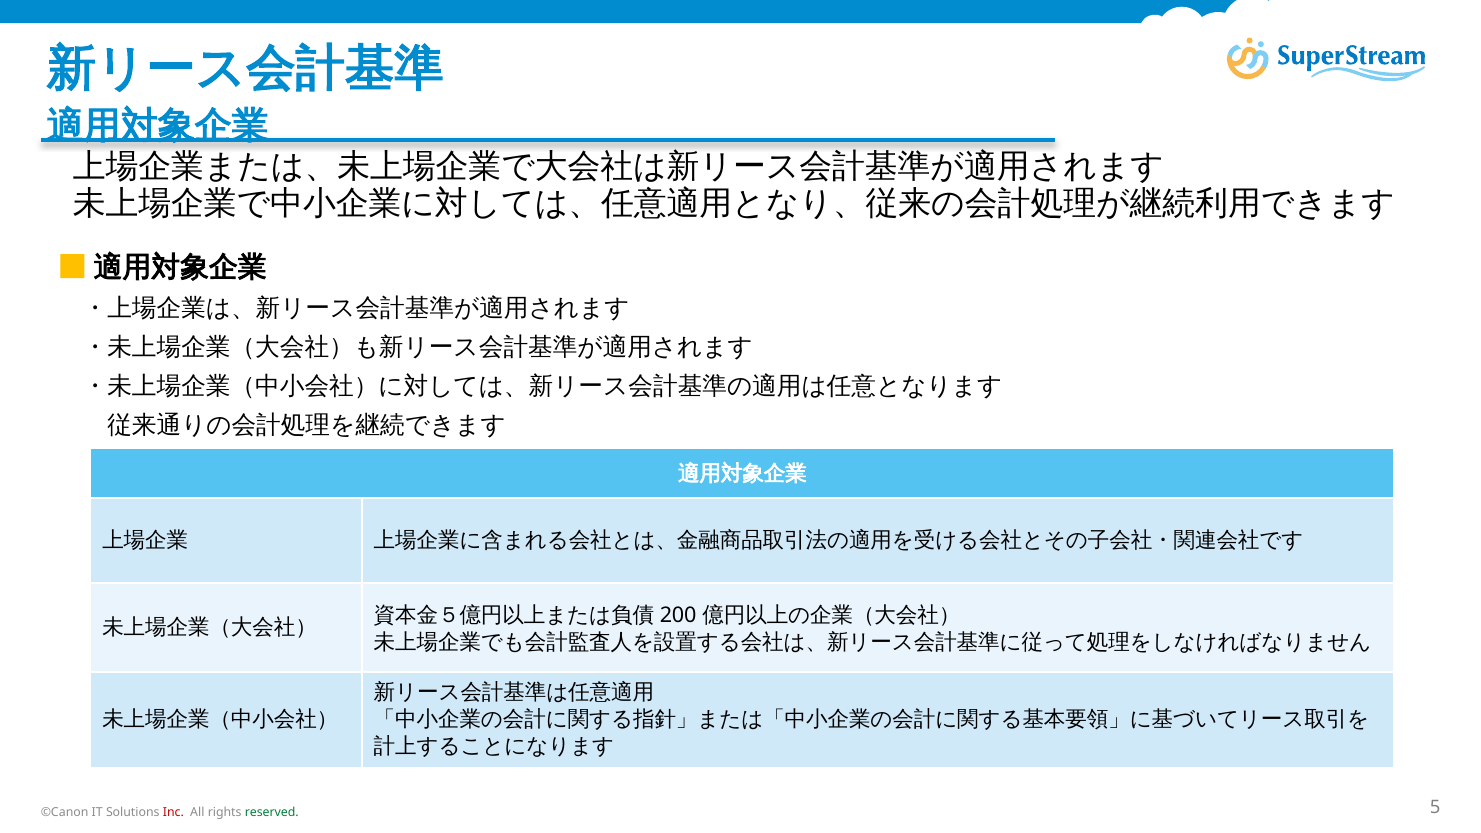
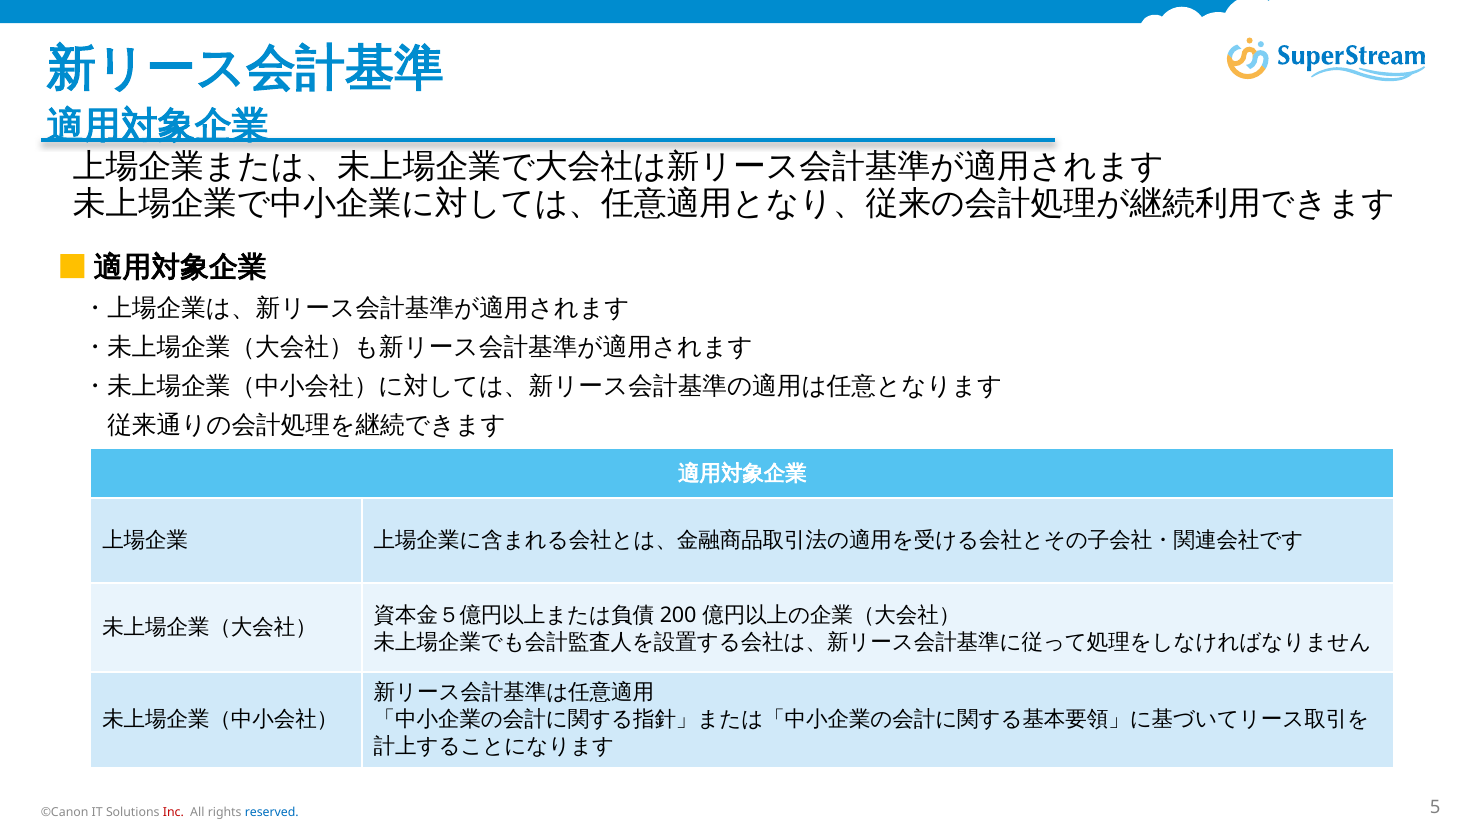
reserved colour: green -> blue (272, 812)
